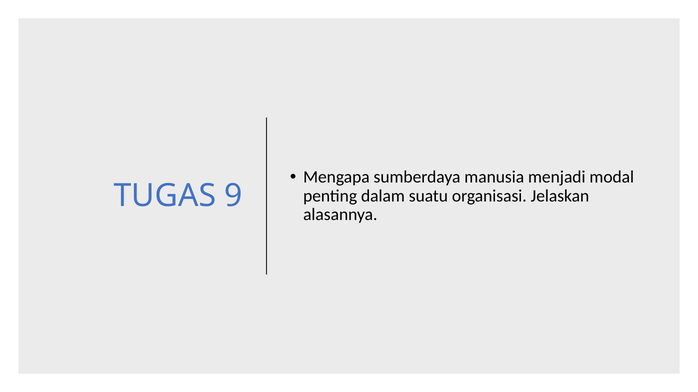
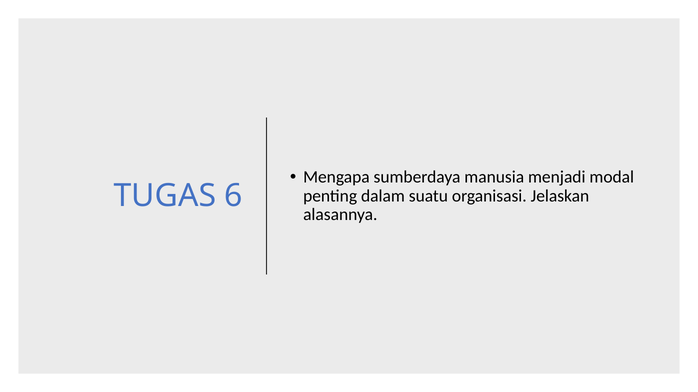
9: 9 -> 6 (234, 196)
